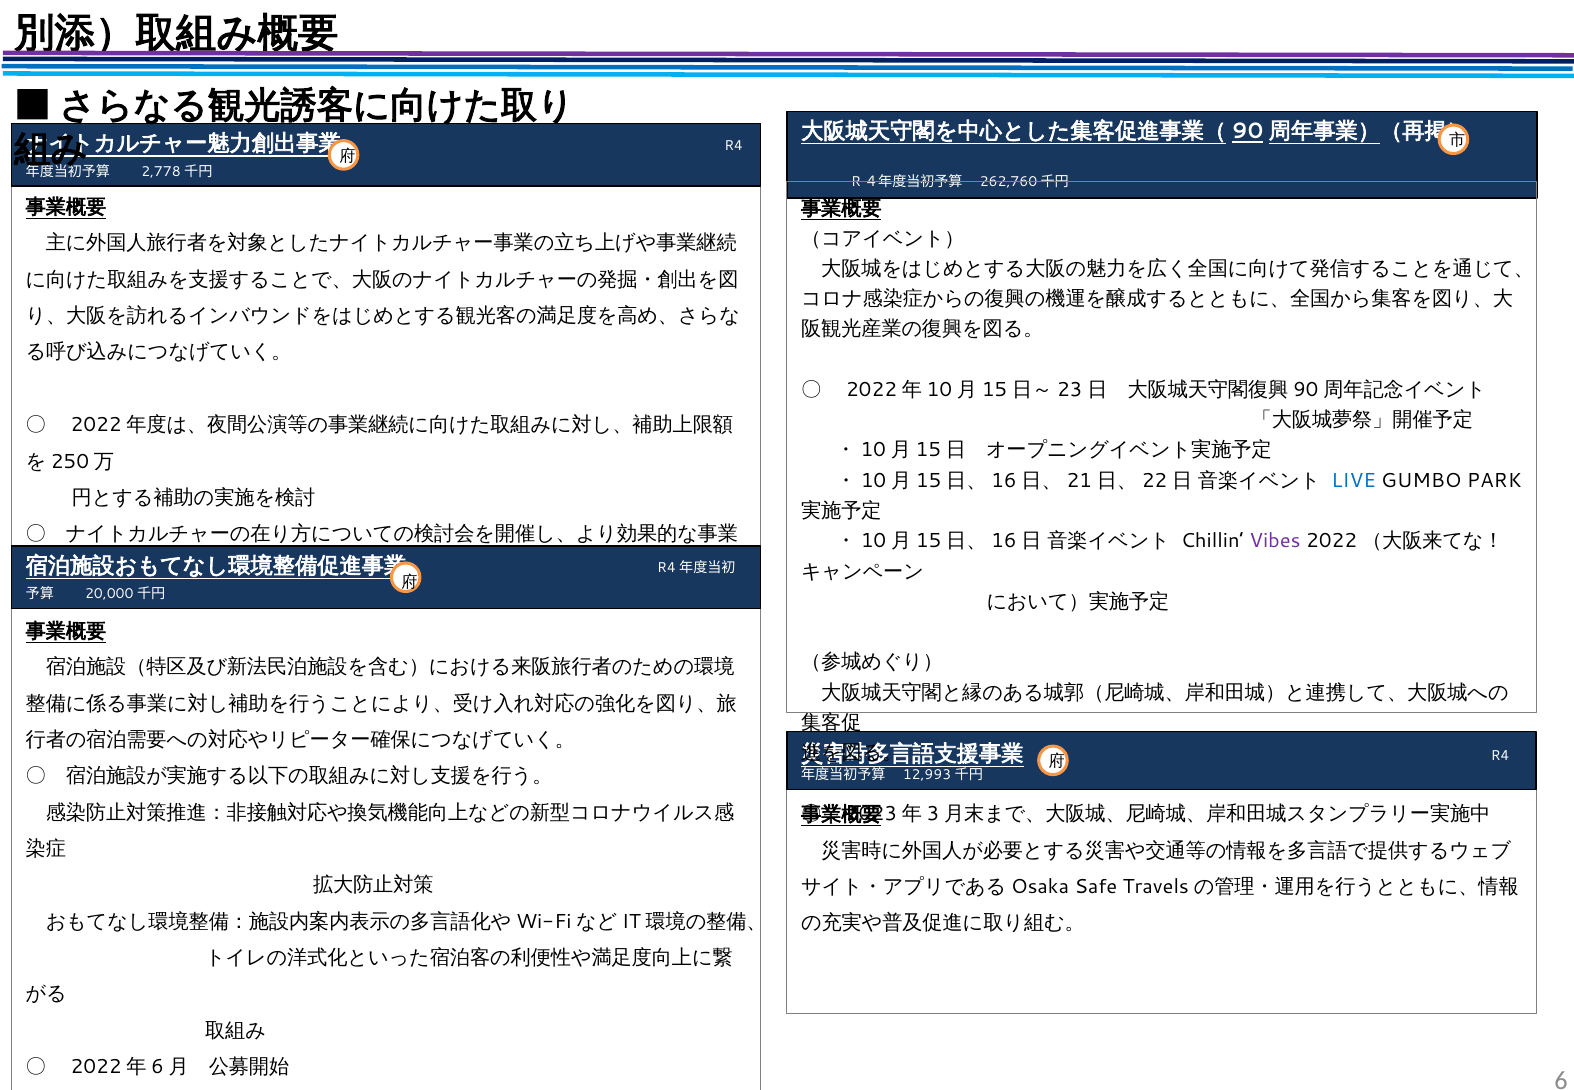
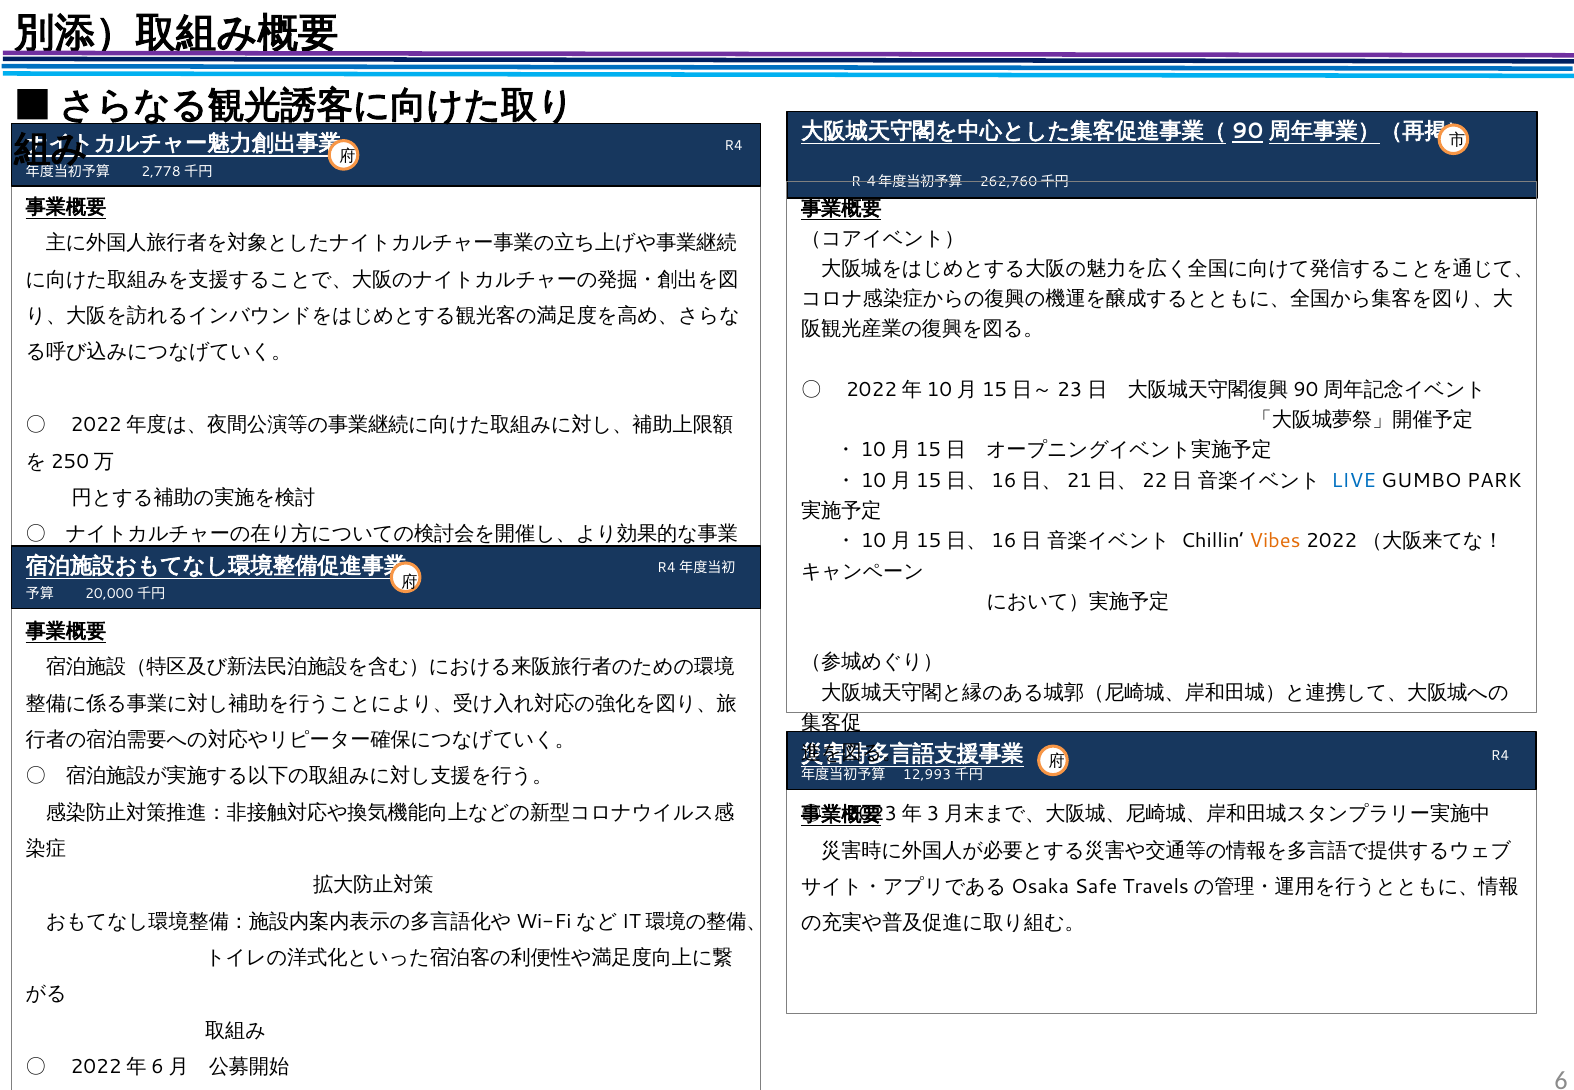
Vibes colour: purple -> orange (1275, 541)
